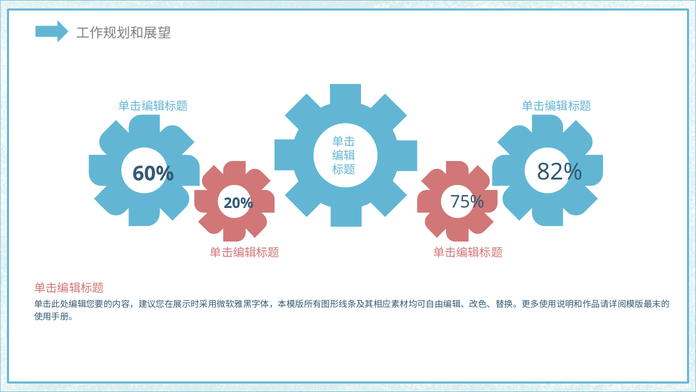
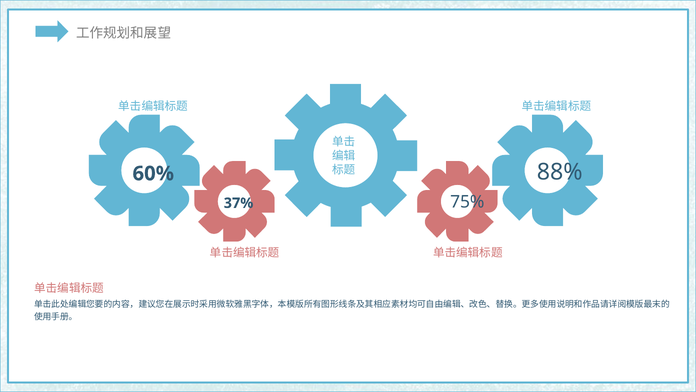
82%: 82% -> 88% (560, 172)
20%: 20% -> 37% (239, 203)
